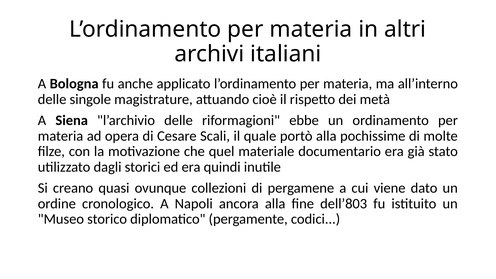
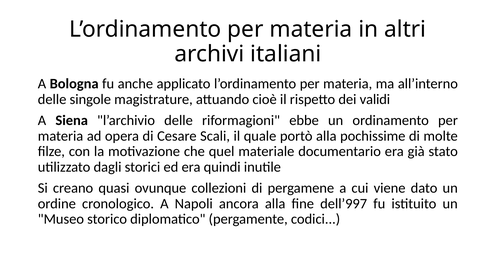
metà: metà -> validi (375, 99)
dell’803: dell’803 -> dell’997 (344, 204)
